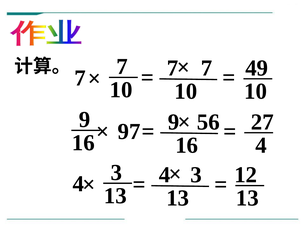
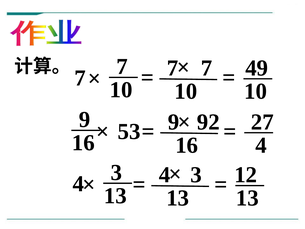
56: 56 -> 92 (208, 122)
97: 97 -> 53 (129, 131)
